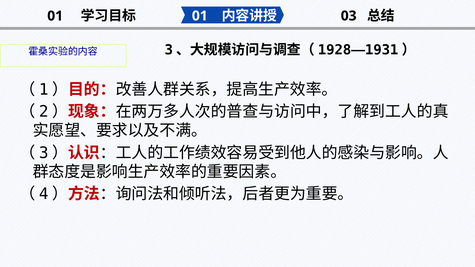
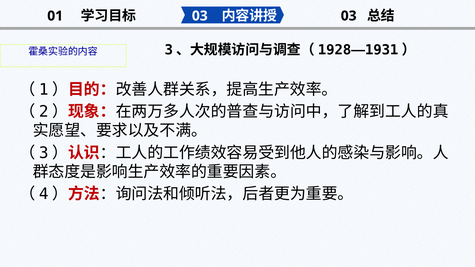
01: 01 -> 03 (200, 16)
